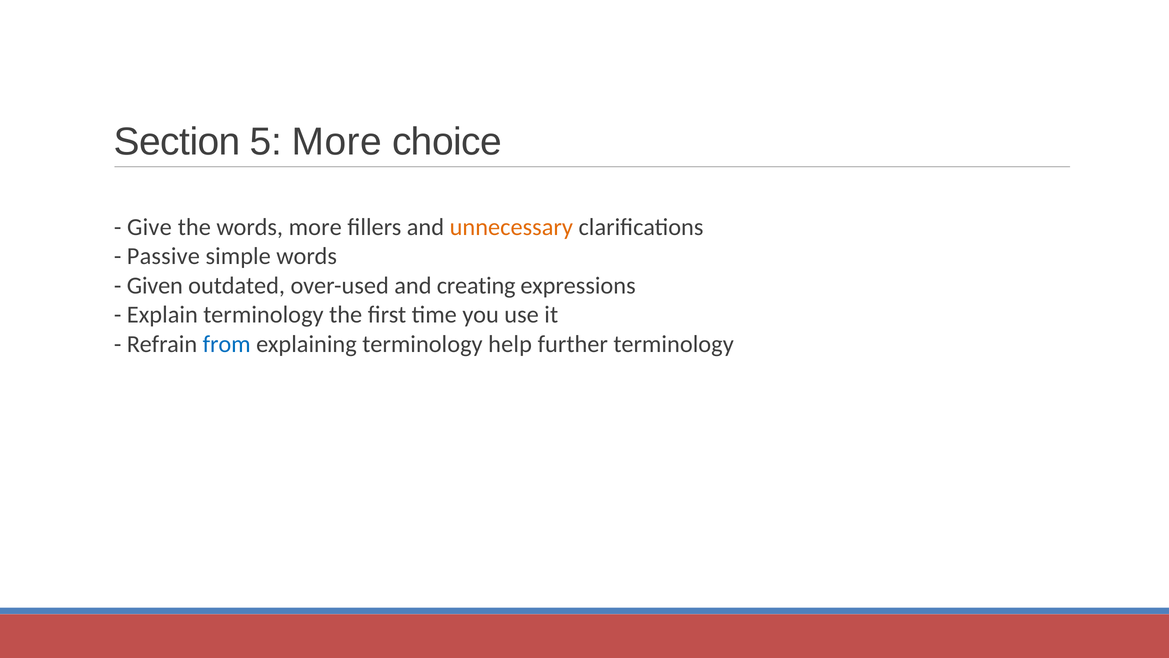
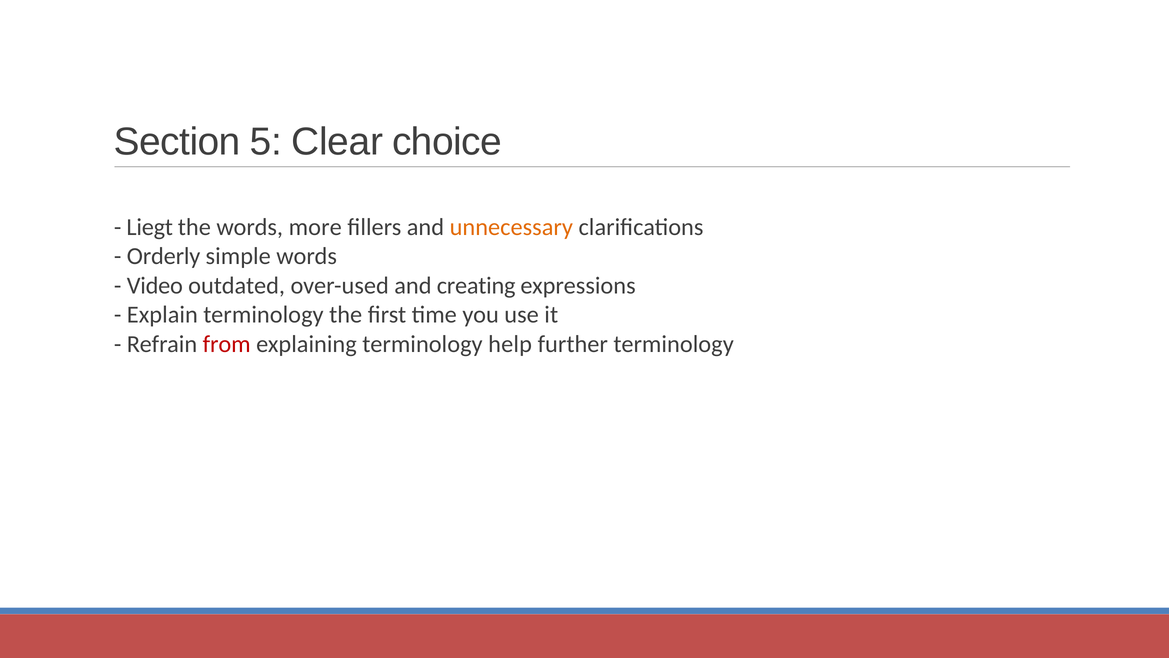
5 More: More -> Clear (337, 142)
Give: Give -> Liegt (150, 227)
Passive: Passive -> Orderly (164, 256)
Given: Given -> Video (155, 285)
from colour: blue -> red (227, 344)
